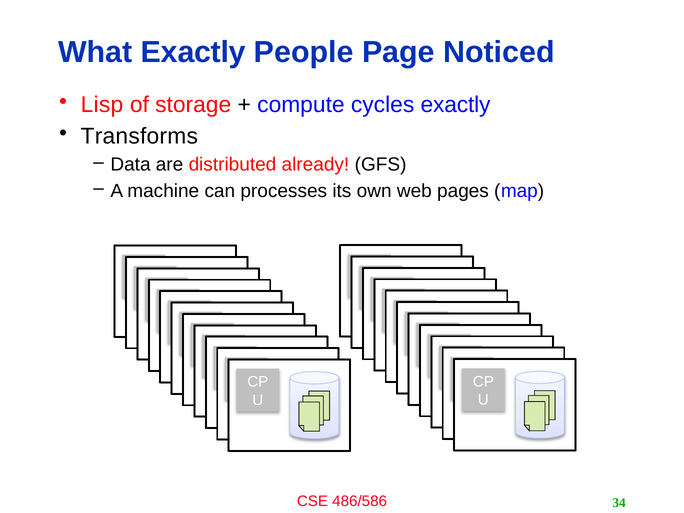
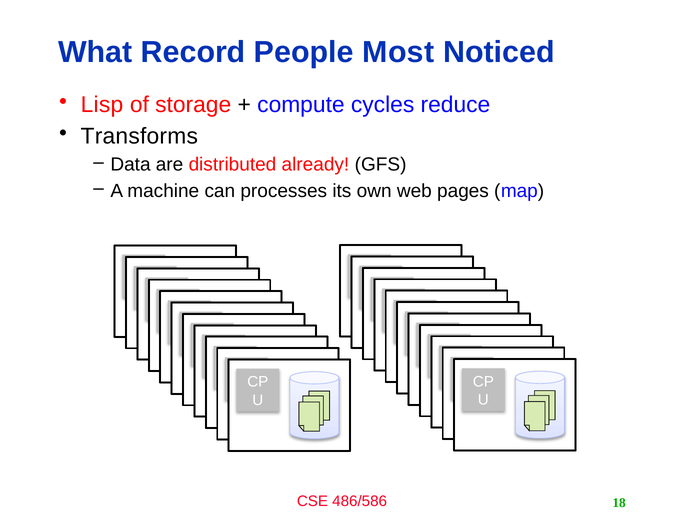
What Exactly: Exactly -> Record (193, 52)
Page: Page -> Most (398, 52)
cycles exactly: exactly -> reduce (455, 105)
34: 34 -> 18 (619, 503)
